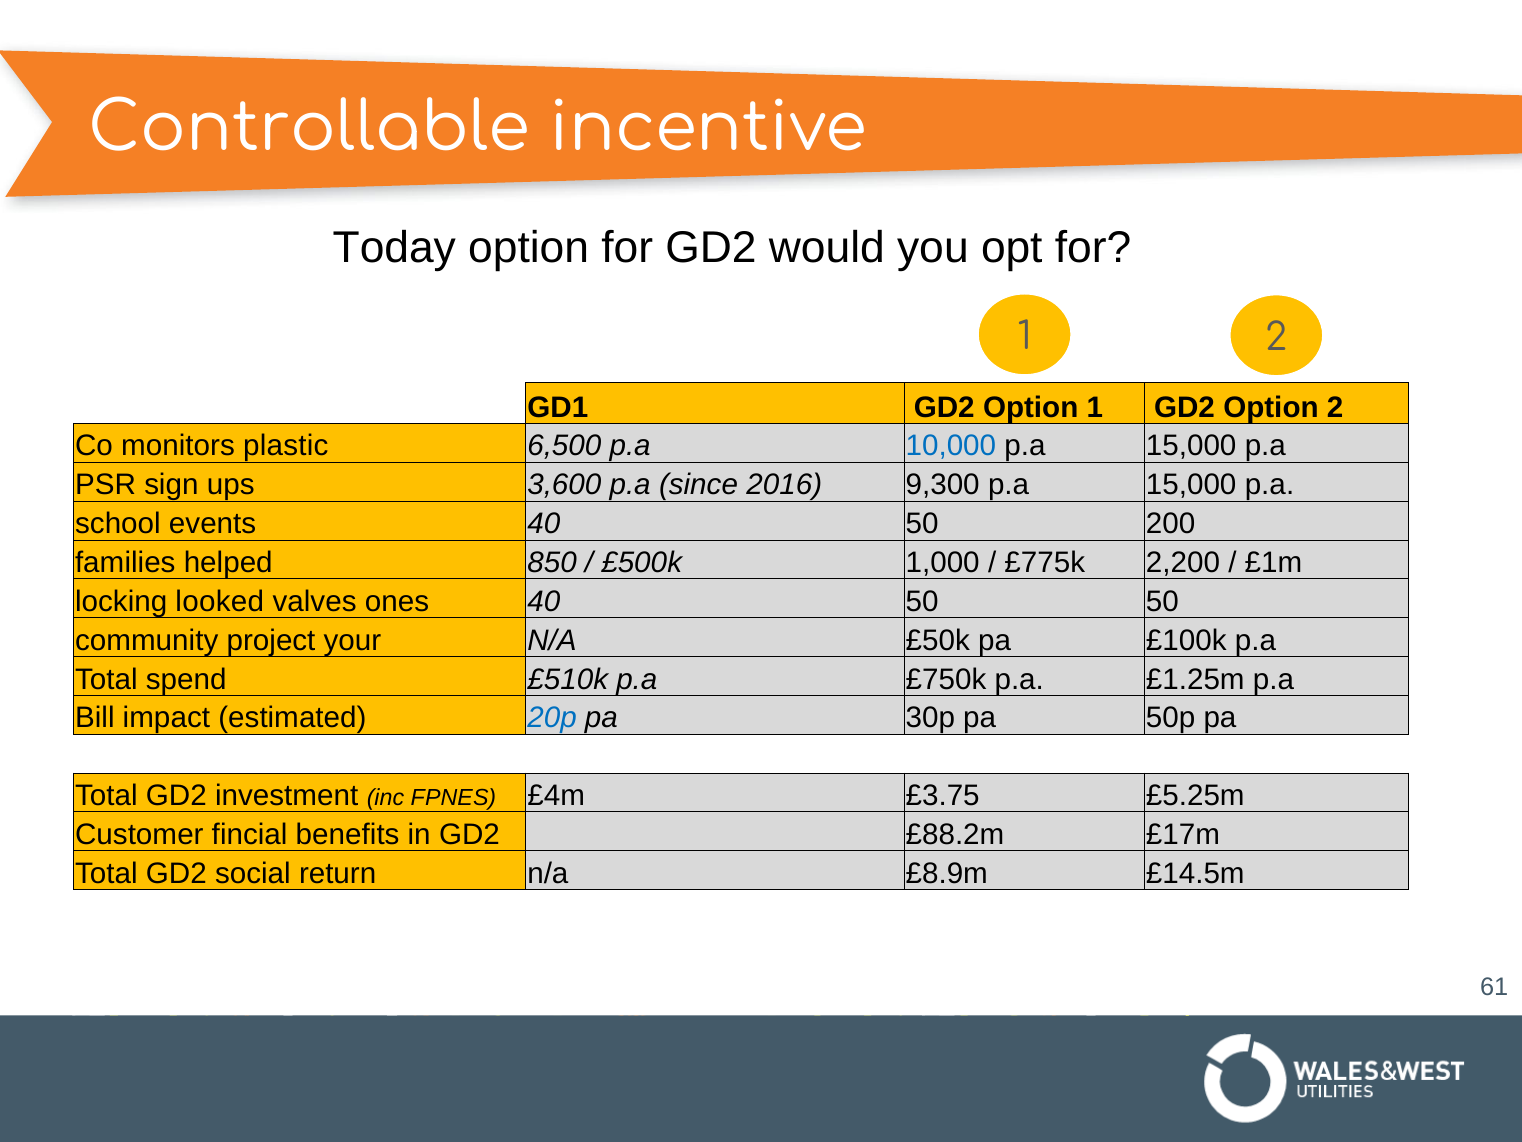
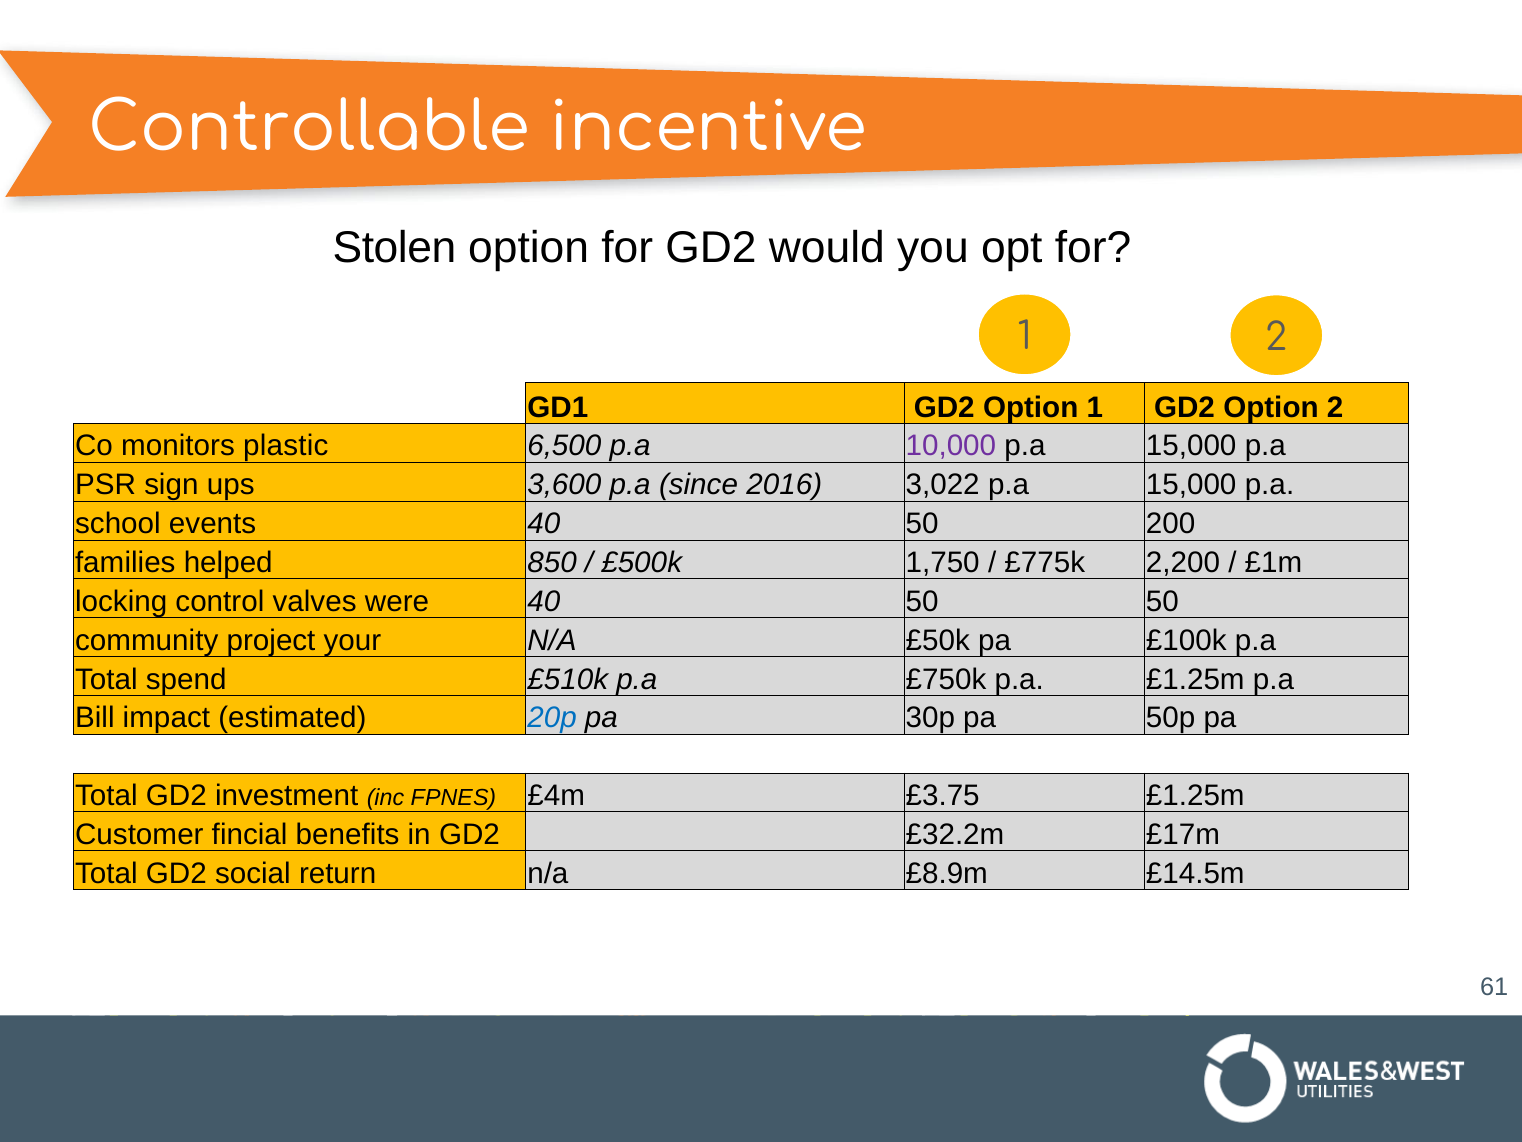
Today: Today -> Stolen (395, 248)
10,000 colour: blue -> purple (951, 446)
9,300: 9,300 -> 3,022 (943, 485)
1,000: 1,000 -> 1,750 (943, 562)
looked: looked -> control (220, 601)
ones: ones -> were (397, 601)
£3.75 £5.25m: £5.25m -> £1.25m (1195, 795)
£88.2m: £88.2m -> £32.2m (955, 834)
